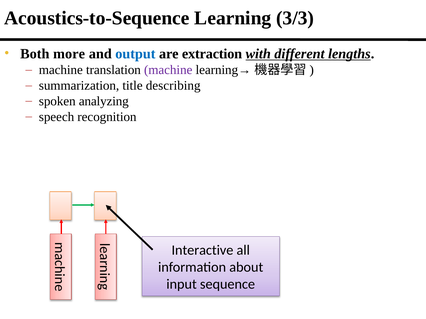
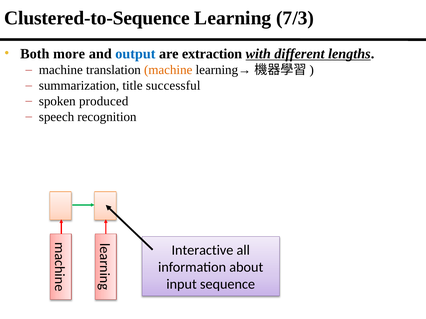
Acoustics-to-Sequence: Acoustics-to-Sequence -> Clustered-to-Sequence (97, 18)
3/3: 3/3 -> 7/3 (295, 18)
machine colour: purple -> orange (168, 70)
describing: describing -> successful (173, 86)
analyzing: analyzing -> produced (104, 101)
